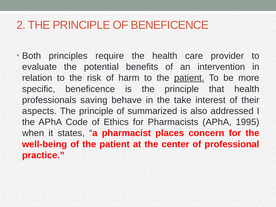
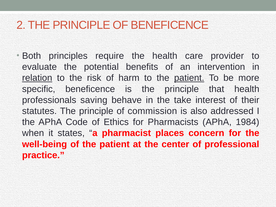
relation underline: none -> present (37, 78)
aspects: aspects -> statutes (39, 111)
summarized: summarized -> commission (152, 111)
1995: 1995 -> 1984 (248, 122)
